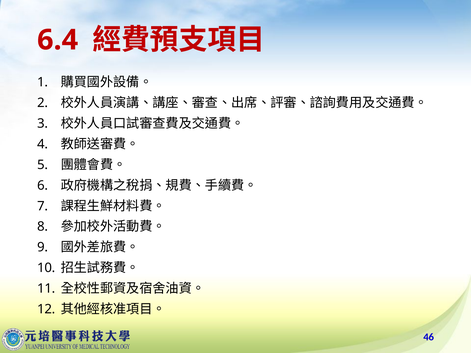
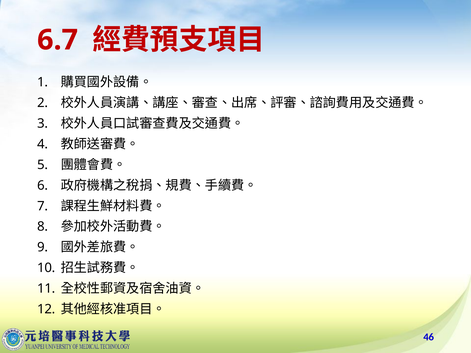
6.4: 6.4 -> 6.7 (58, 40)
